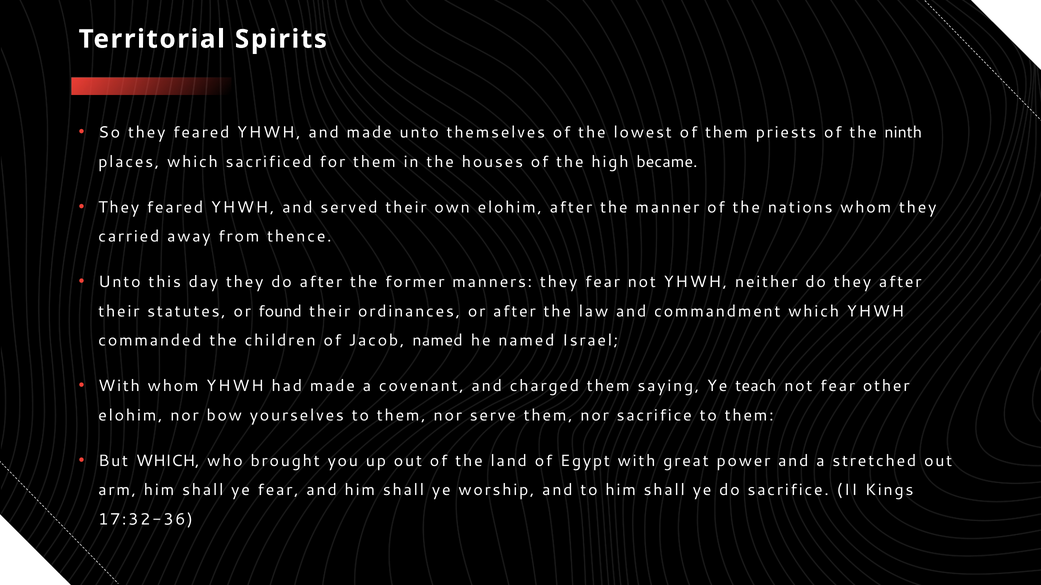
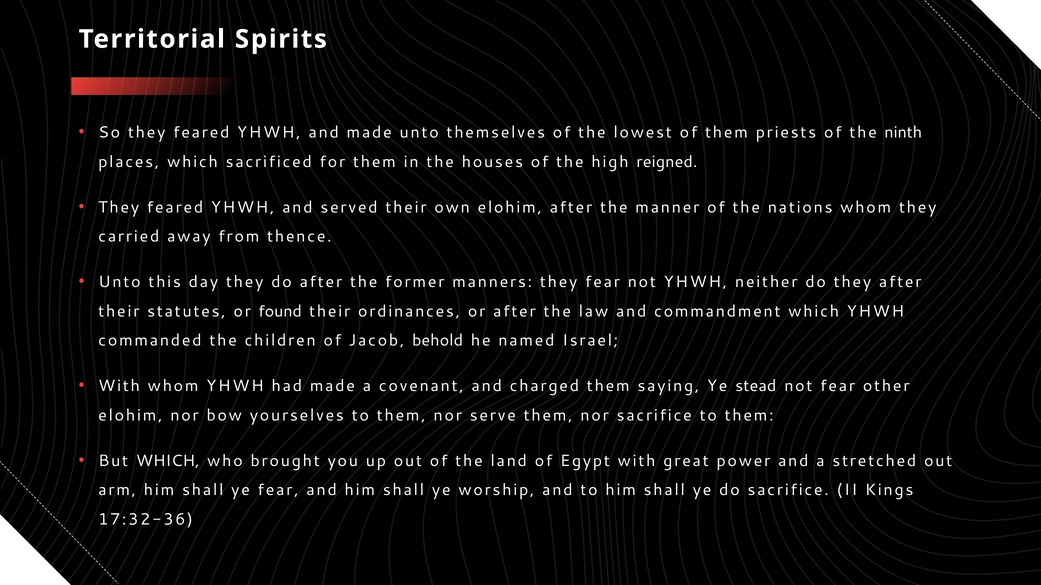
became: became -> reigned (667, 162)
Jacob named: named -> behold (438, 341)
teach: teach -> stead (756, 386)
